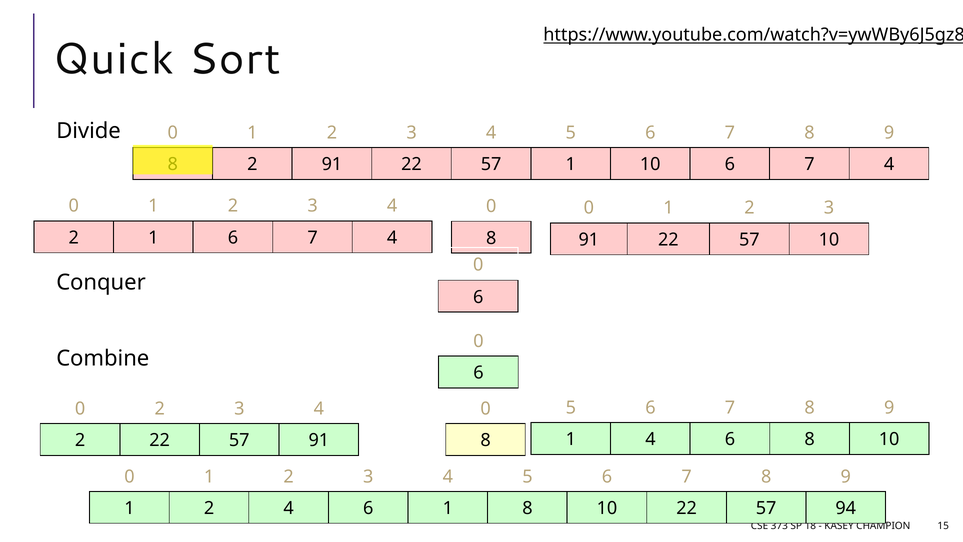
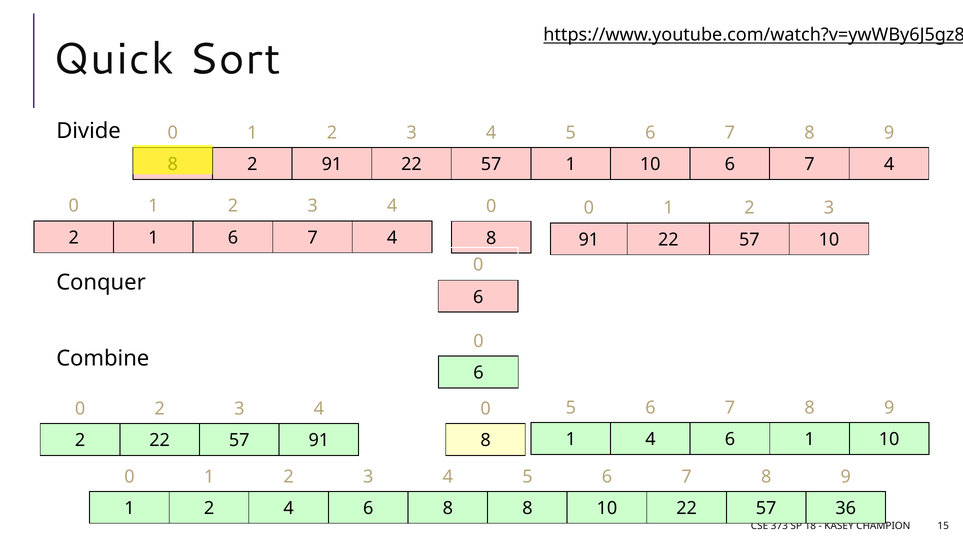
6 8: 8 -> 1 (810, 439)
6 1: 1 -> 8 (448, 508)
94: 94 -> 36 (846, 508)
